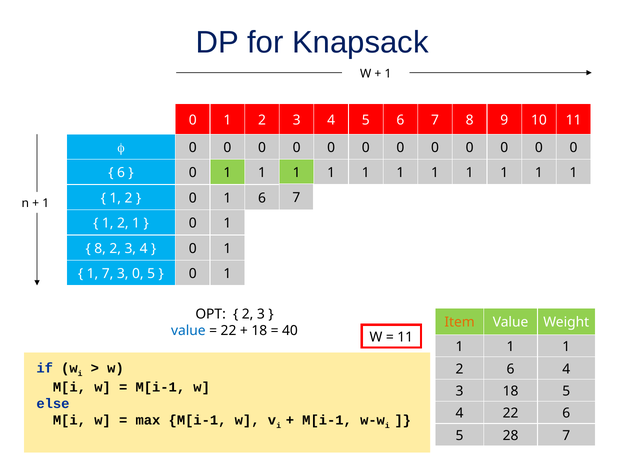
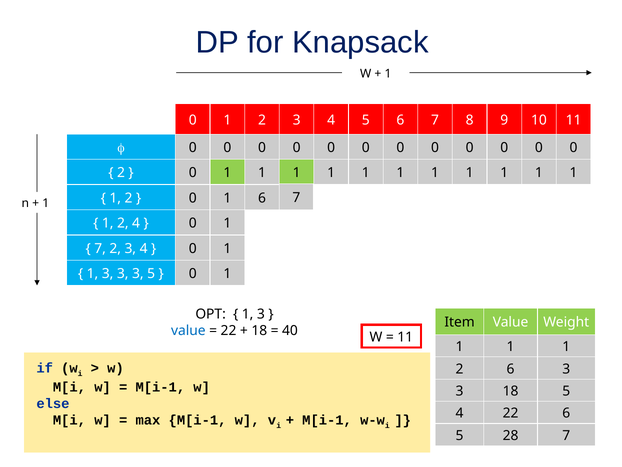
6: 6 -> 2 (121, 173)
2 1: 1 -> 4 (136, 223)
8: 8 -> 7 (100, 248)
7: 7 -> 3 (108, 273)
0: 0 -> 3 (138, 273)
2: 2 -> 1 (248, 314)
Item colour: orange -> black (460, 322)
6 4: 4 -> 3 (566, 369)
